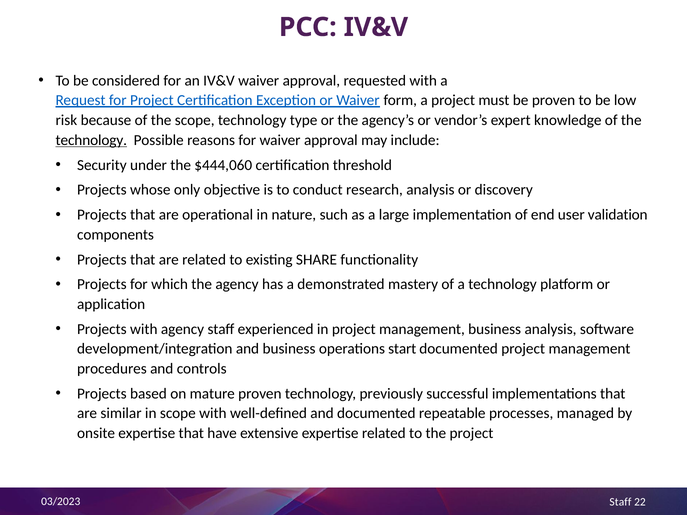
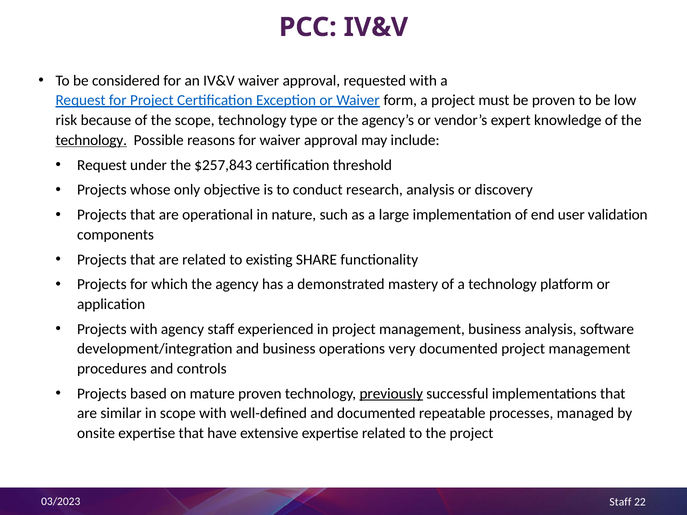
Security: Security -> Request (102, 165)
$444,060: $444,060 -> $257,843 (223, 165)
start: start -> very (402, 349)
previously underline: none -> present (391, 394)
